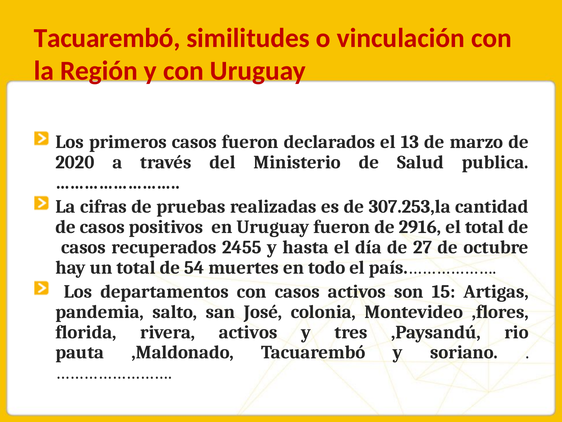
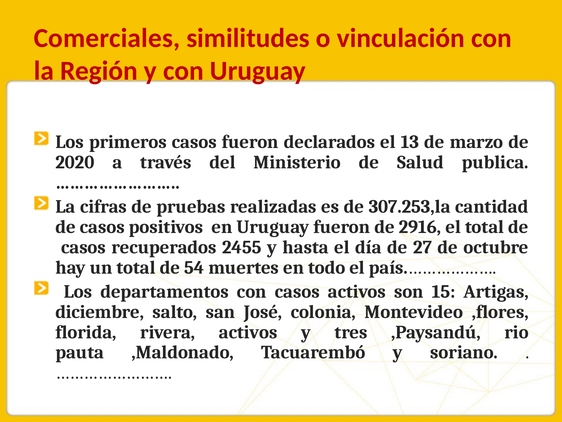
Tacuarembó: Tacuarembó -> Comerciales (107, 38)
pandemia: pandemia -> diciembre (100, 312)
